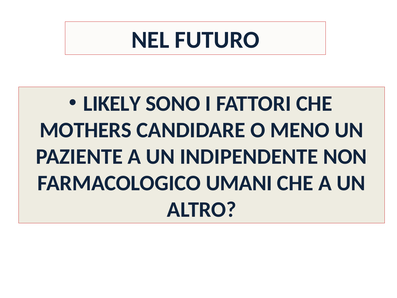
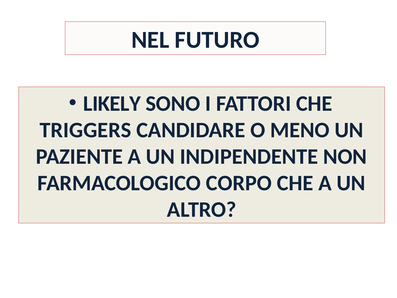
MOTHERS: MOTHERS -> TRIGGERS (85, 130)
UMANI: UMANI -> CORPO (239, 183)
